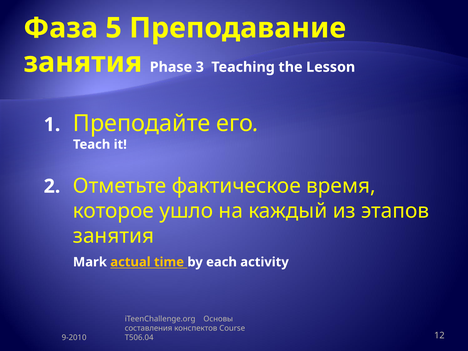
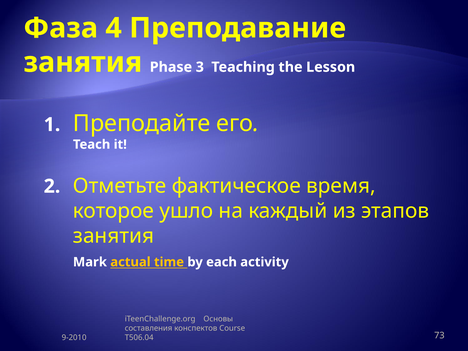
5: 5 -> 4 (114, 28)
12: 12 -> 73 (439, 335)
